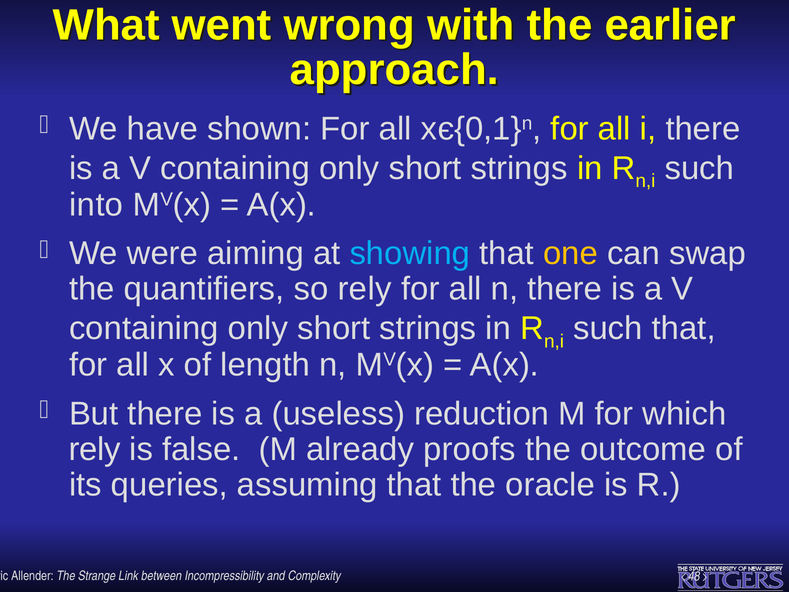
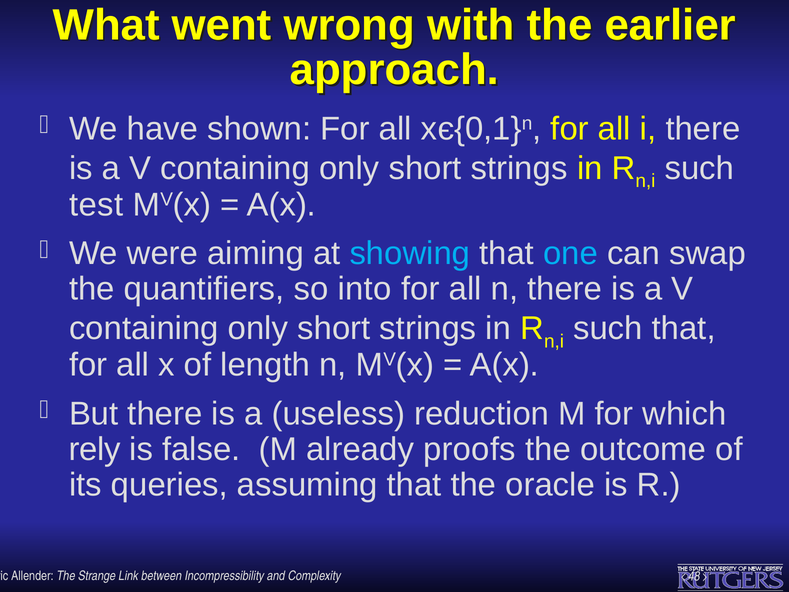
into: into -> test (96, 205)
one colour: yellow -> light blue (571, 253)
so rely: rely -> into (365, 289)
